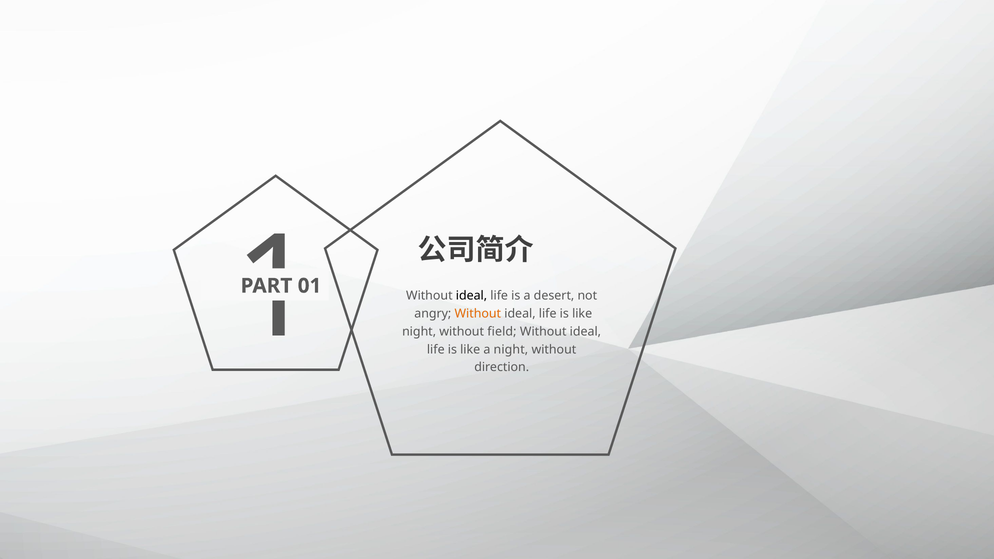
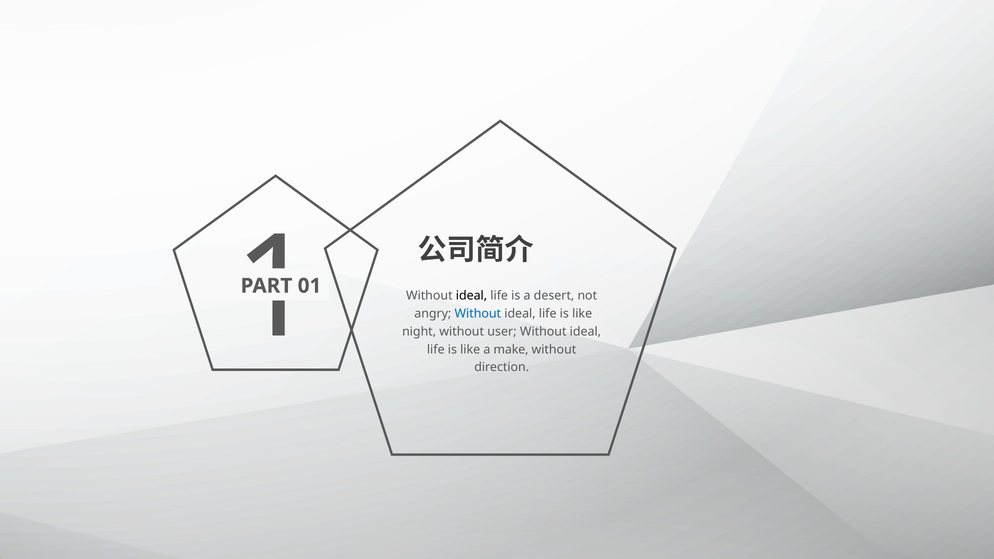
Without colour: orange -> blue (478, 314)
field: field -> user (502, 332)
a night: night -> make (511, 350)
